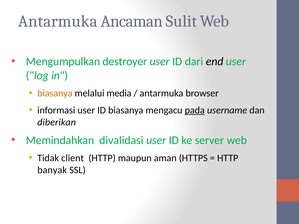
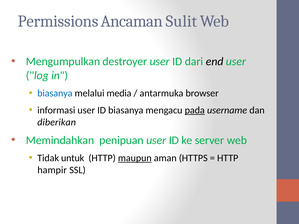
Antarmuka: Antarmuka -> Permissions (58, 21)
biasanya colour: orange -> blue (55, 93)
divalidasi: divalidasi -> penipuan (121, 140)
client: client -> untuk (73, 158)
maupun underline: none -> present (135, 158)
banyak: banyak -> hampir (52, 170)
